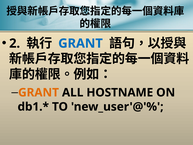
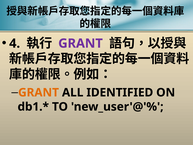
2: 2 -> 4 (15, 43)
GRANT colour: blue -> purple (81, 43)
HOSTNAME: HOSTNAME -> IDENTIFIED (120, 92)
